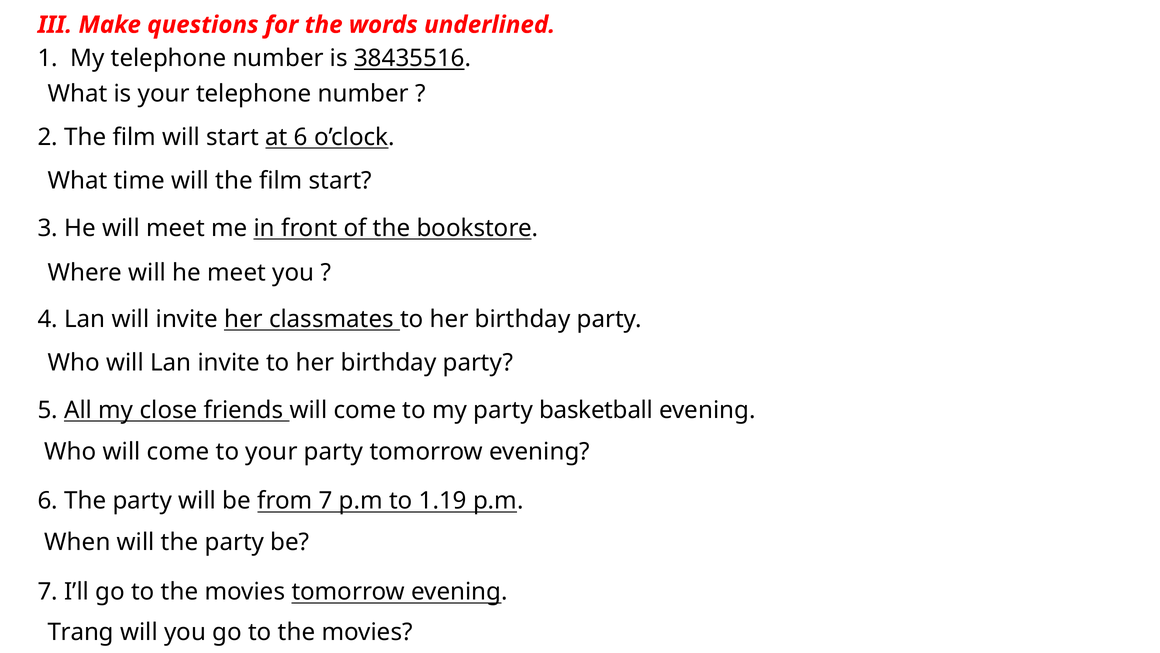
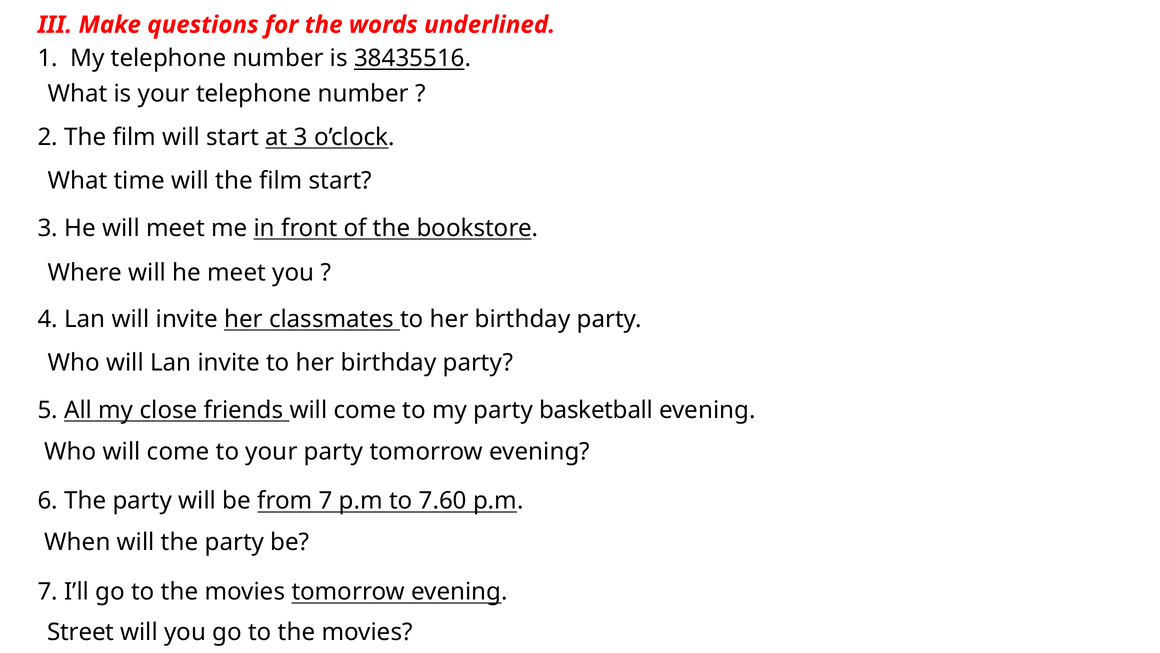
at 6: 6 -> 3 (301, 137)
1.19: 1.19 -> 7.60 (443, 501)
Trang: Trang -> Street (81, 632)
